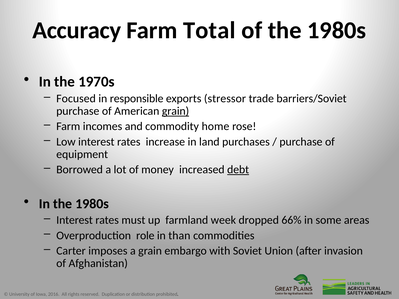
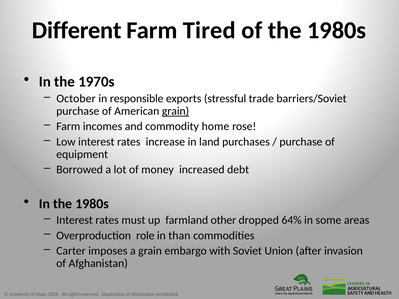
Accuracy: Accuracy -> Different (77, 30)
Total: Total -> Tired (209, 30)
Focused: Focused -> October (76, 99)
stressor: stressor -> stressful (225, 99)
debt underline: present -> none (238, 170)
week: week -> other (223, 220)
66%: 66% -> 64% (292, 220)
